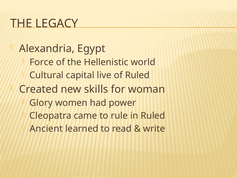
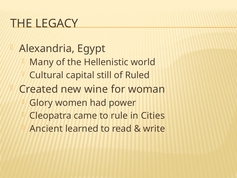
Force: Force -> Many (42, 62)
live: live -> still (104, 75)
skills: skills -> wine (96, 89)
in Ruled: Ruled -> Cities (153, 116)
